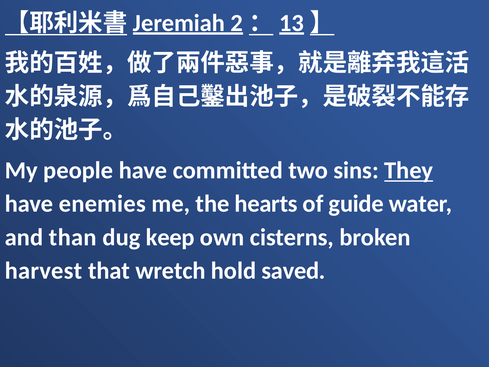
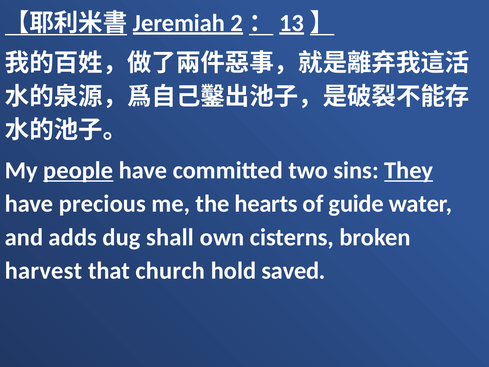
people underline: none -> present (78, 170)
enemies: enemies -> precious (102, 204)
than: than -> adds (73, 237)
keep: keep -> shall (170, 237)
wretch: wretch -> church (170, 271)
